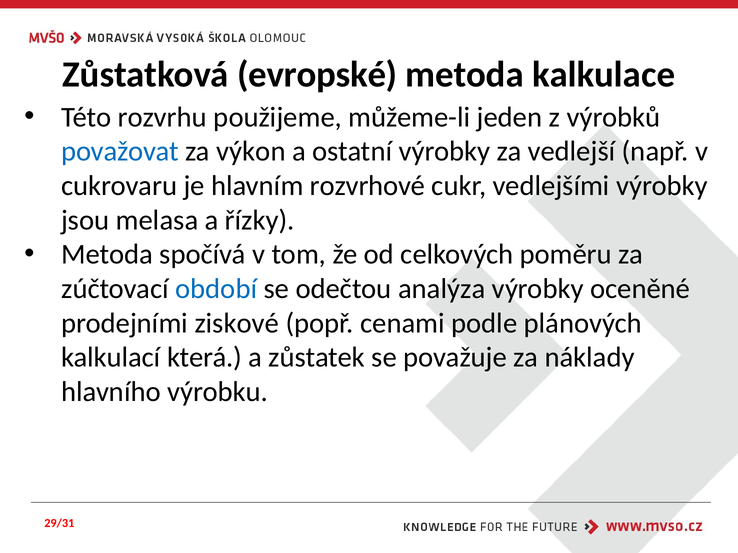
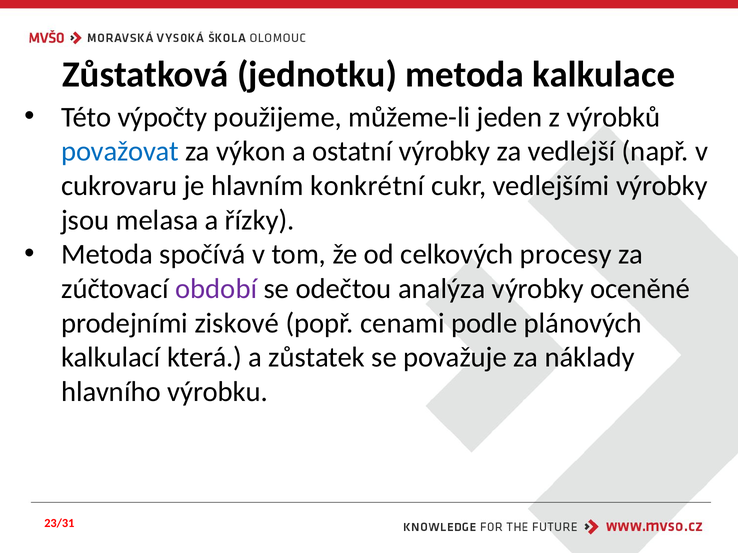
evropské: evropské -> jednotku (317, 75)
rozvrhu: rozvrhu -> výpočty (162, 117)
rozvrhové: rozvrhové -> konkrétní (367, 186)
poměru: poměru -> procesy (566, 255)
období colour: blue -> purple (216, 289)
29/31: 29/31 -> 23/31 (59, 524)
